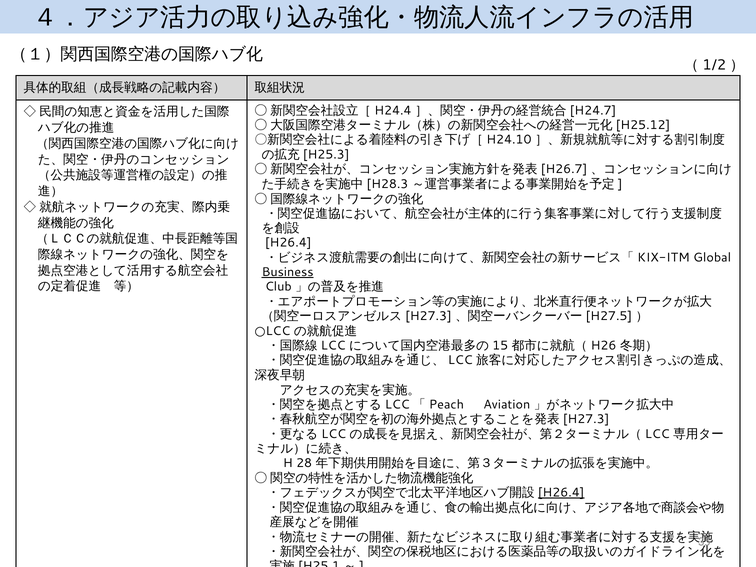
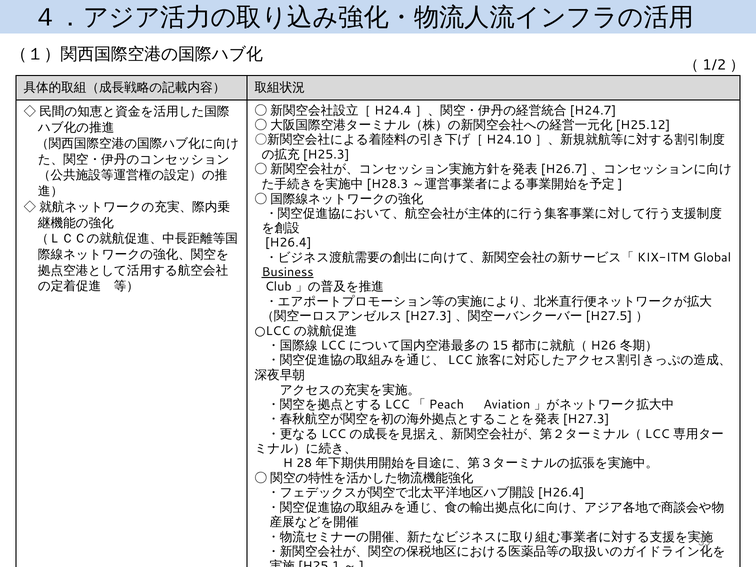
H26.4 underline: present -> none (561, 493)
